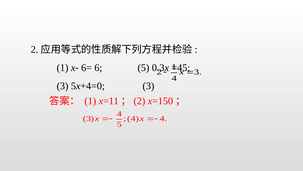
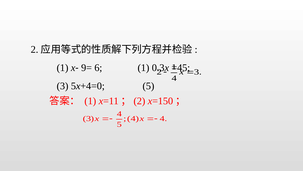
6=: 6= -> 9= (87, 68)
6 5: 5 -> 1 (143, 68)
5x+4=0 3: 3 -> 5 (148, 86)
